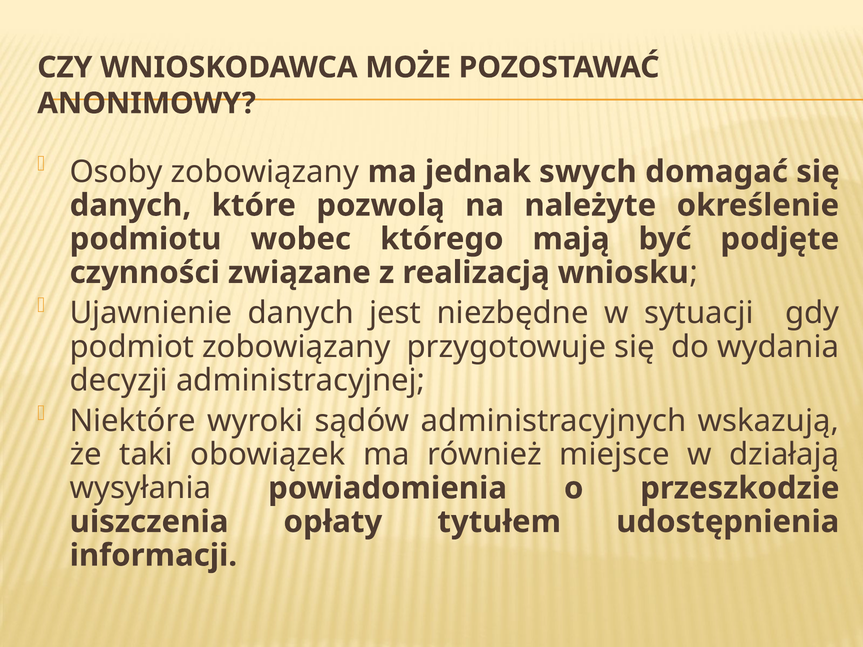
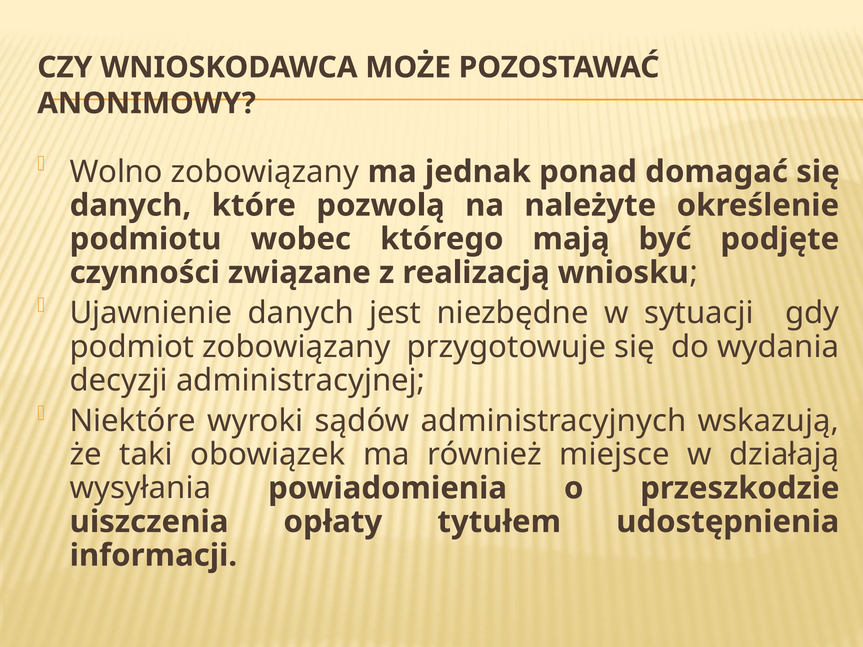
Osoby: Osoby -> Wolno (116, 172)
swych: swych -> ponad (588, 172)
